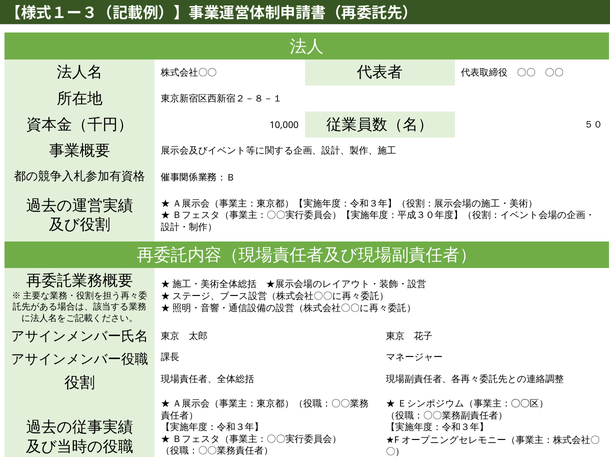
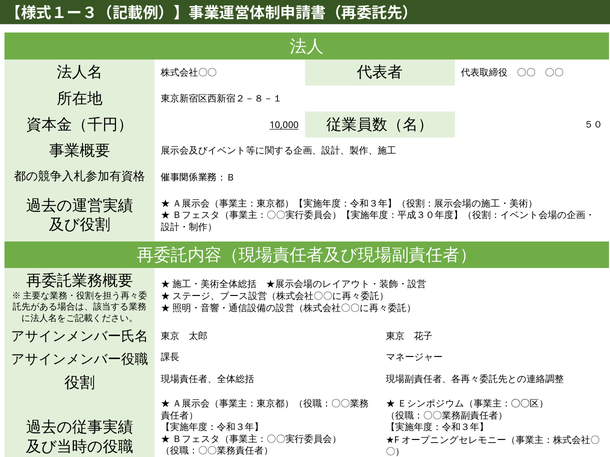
10,000 underline: none -> present (284, 125)
